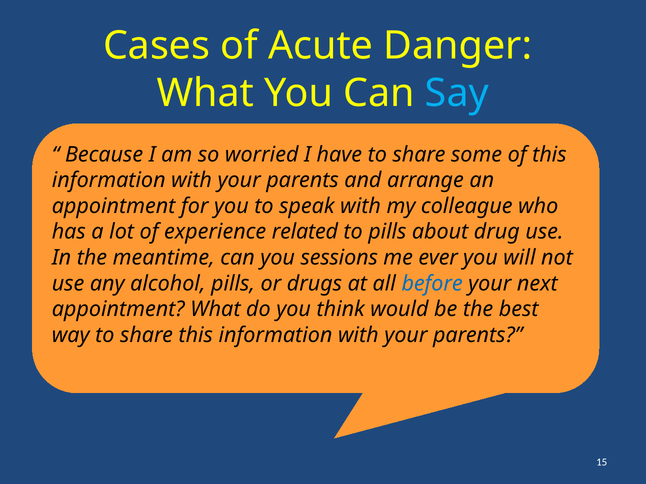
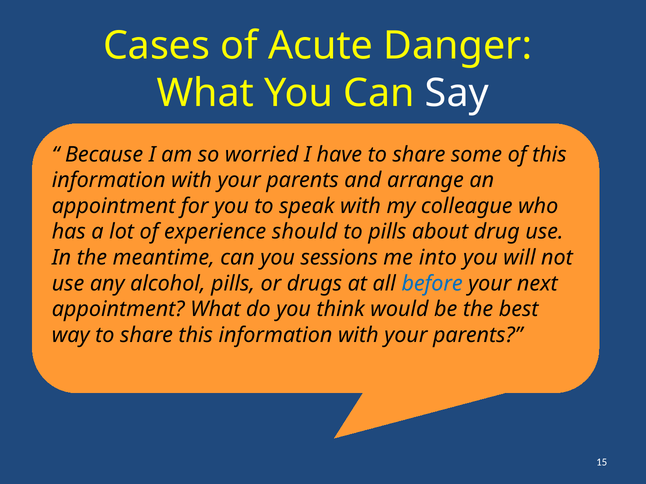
Say colour: light blue -> white (457, 93)
related: related -> should (305, 232)
ever: ever -> into (438, 258)
